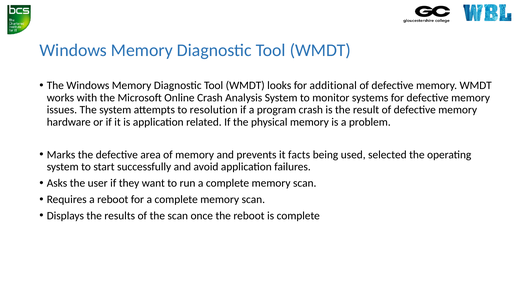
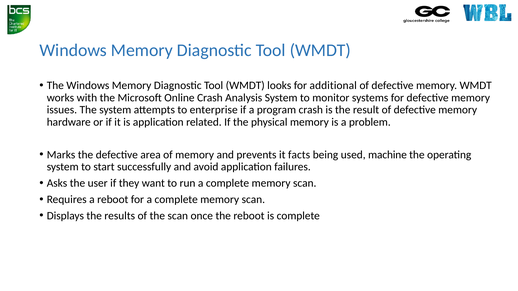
resolution: resolution -> enterprise (214, 110)
selected: selected -> machine (387, 155)
